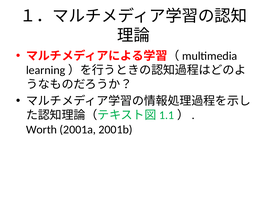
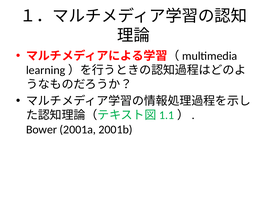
Worth: Worth -> Bower (42, 130)
